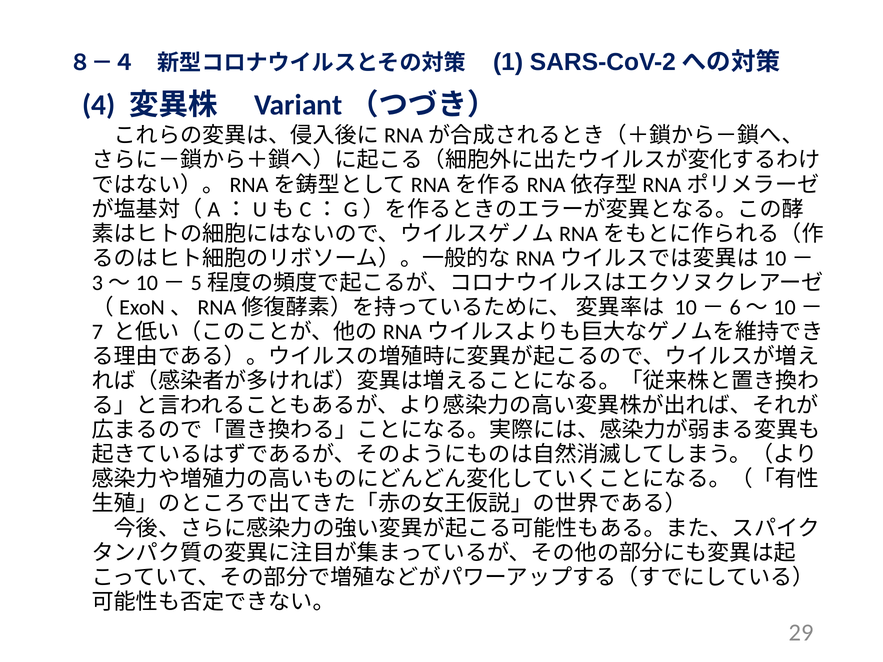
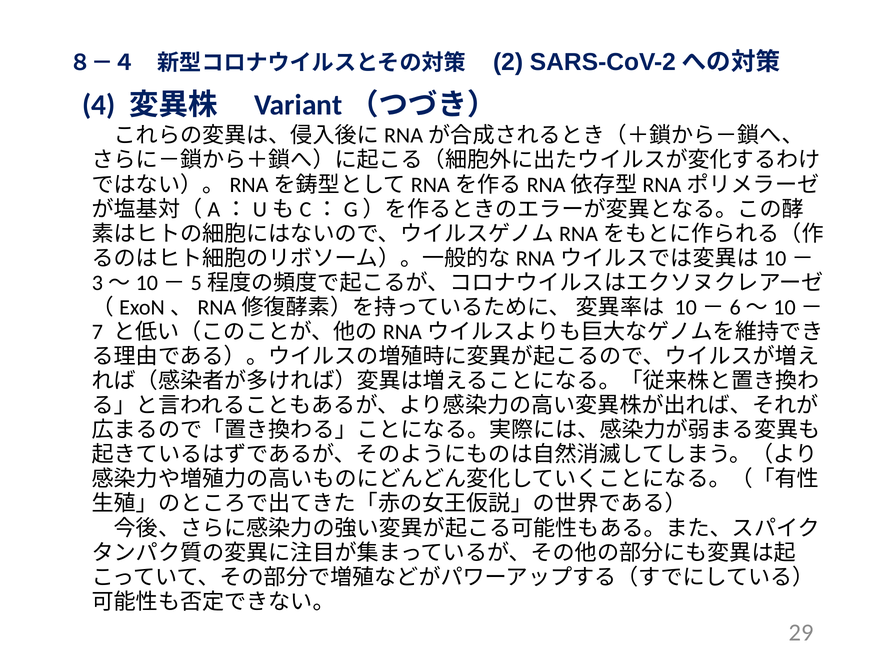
1: 1 -> 2 (508, 62)
